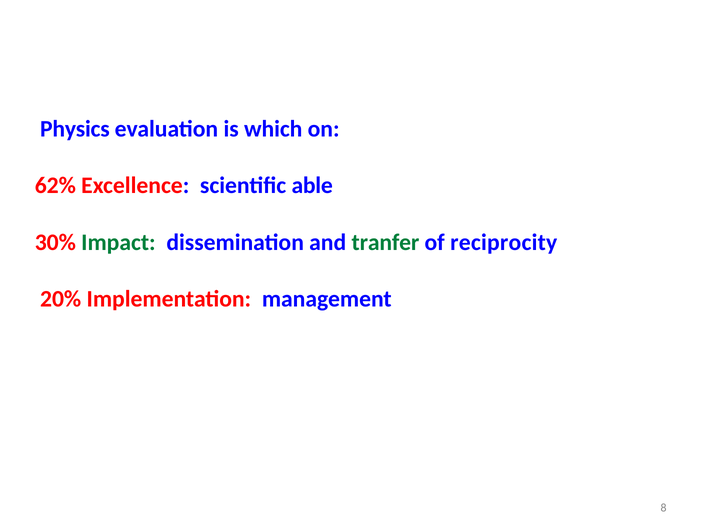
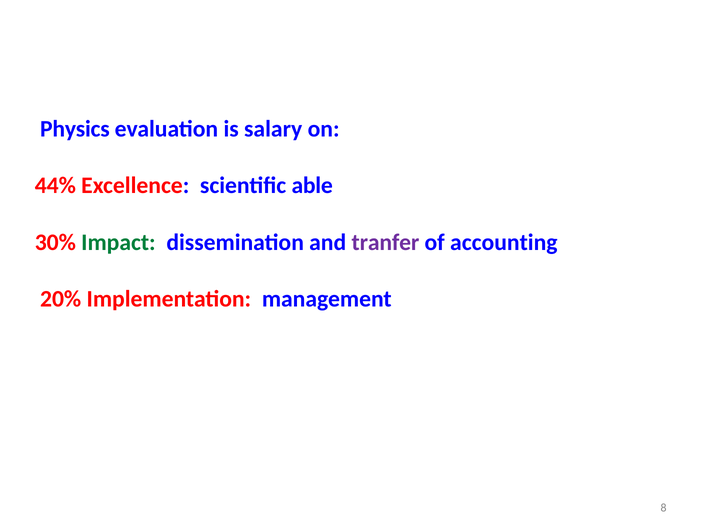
which: which -> salary (273, 129)
62%: 62% -> 44% (55, 186)
tranfer colour: green -> purple (385, 242)
reciprocity: reciprocity -> accounting (504, 242)
